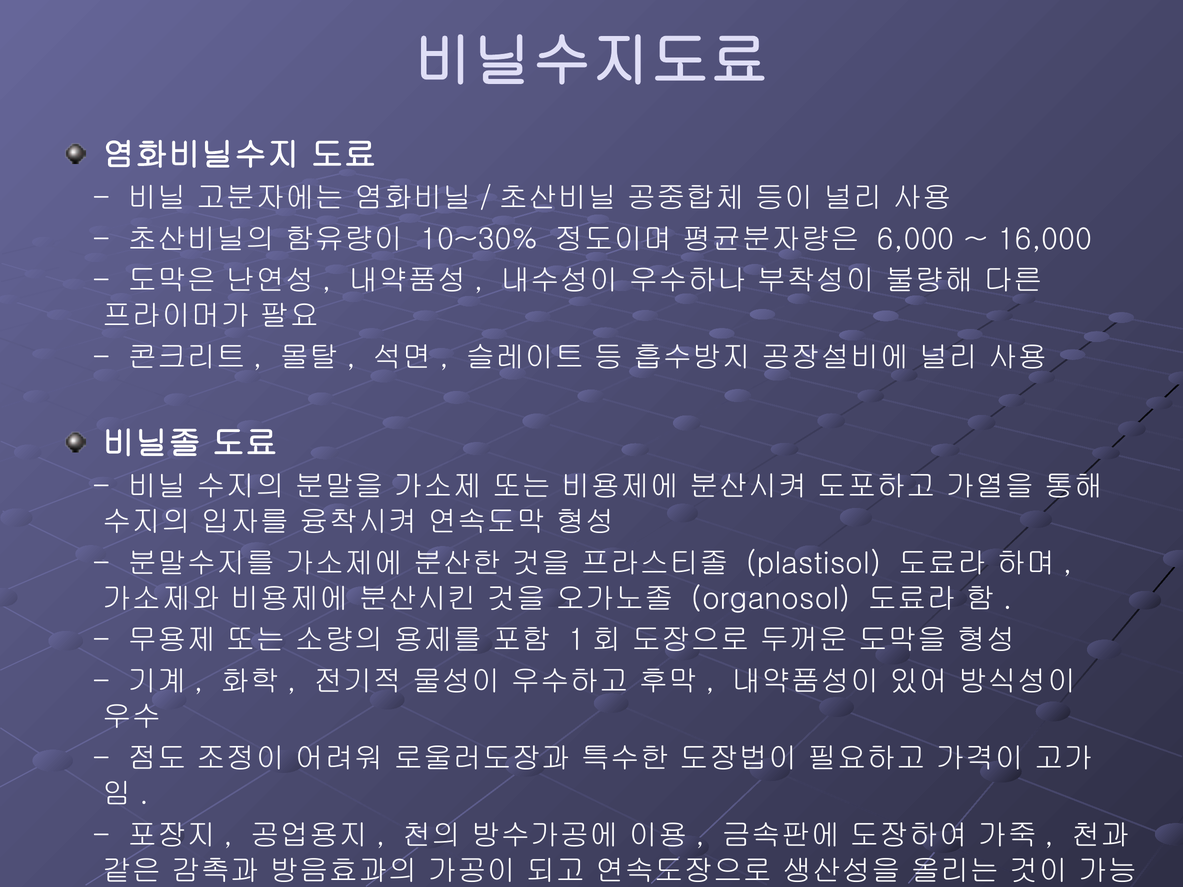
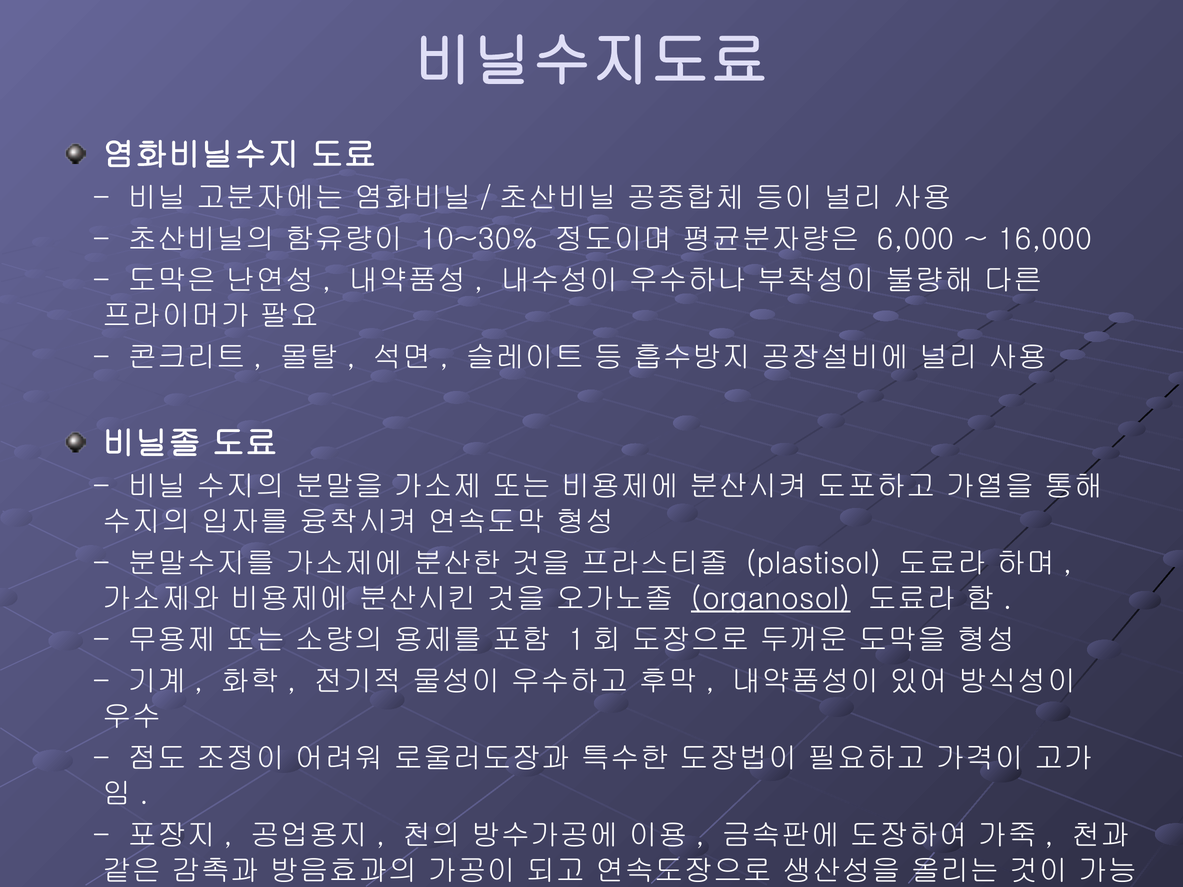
organosol underline: none -> present (771, 599)
